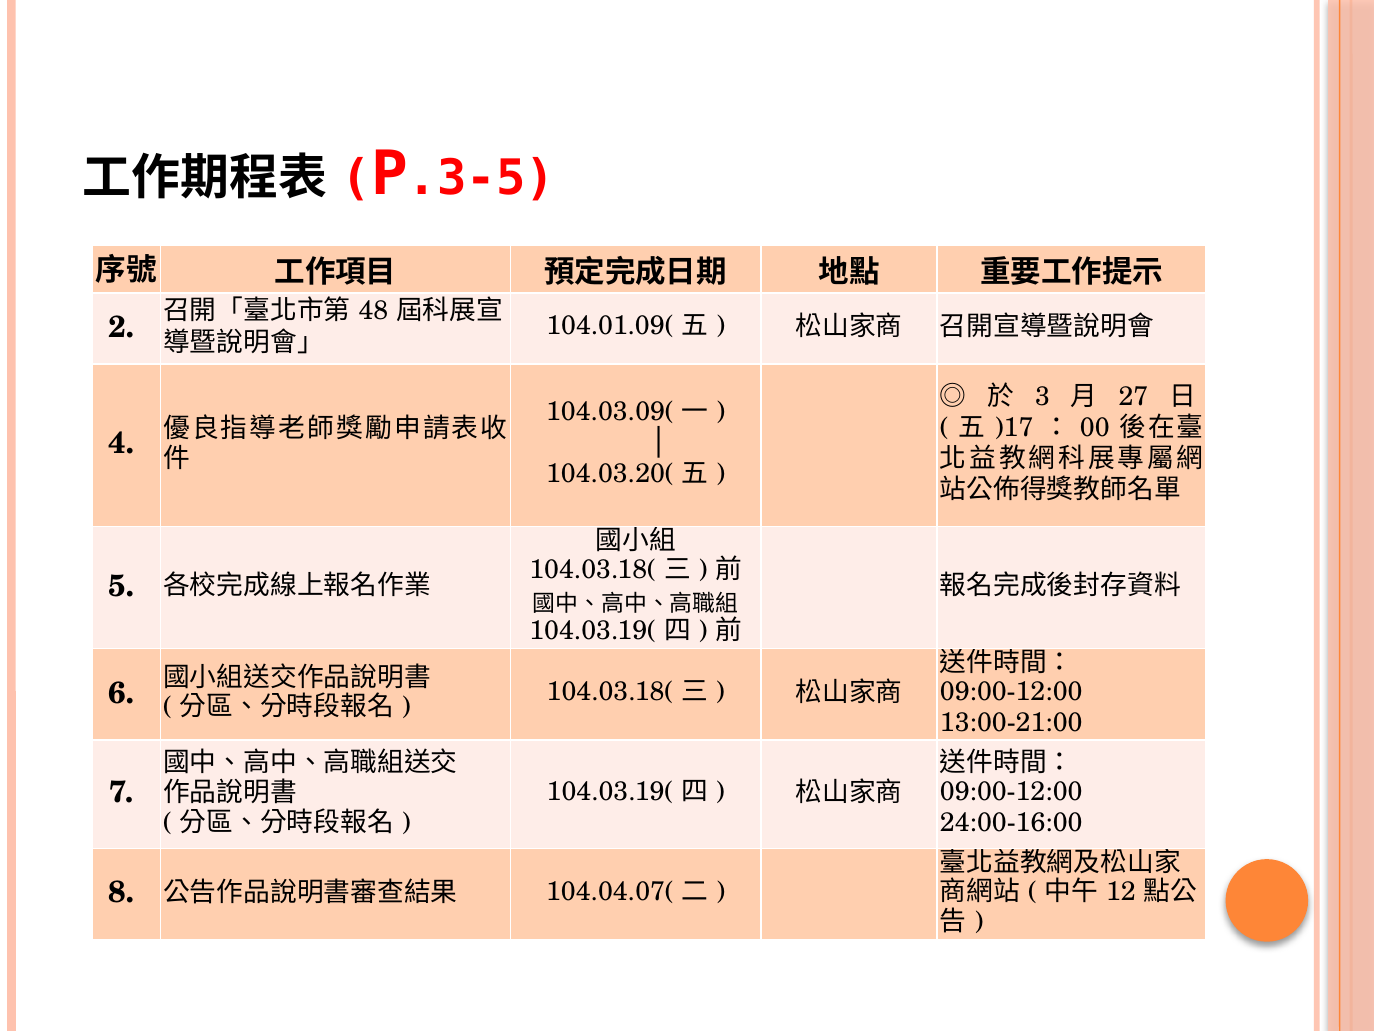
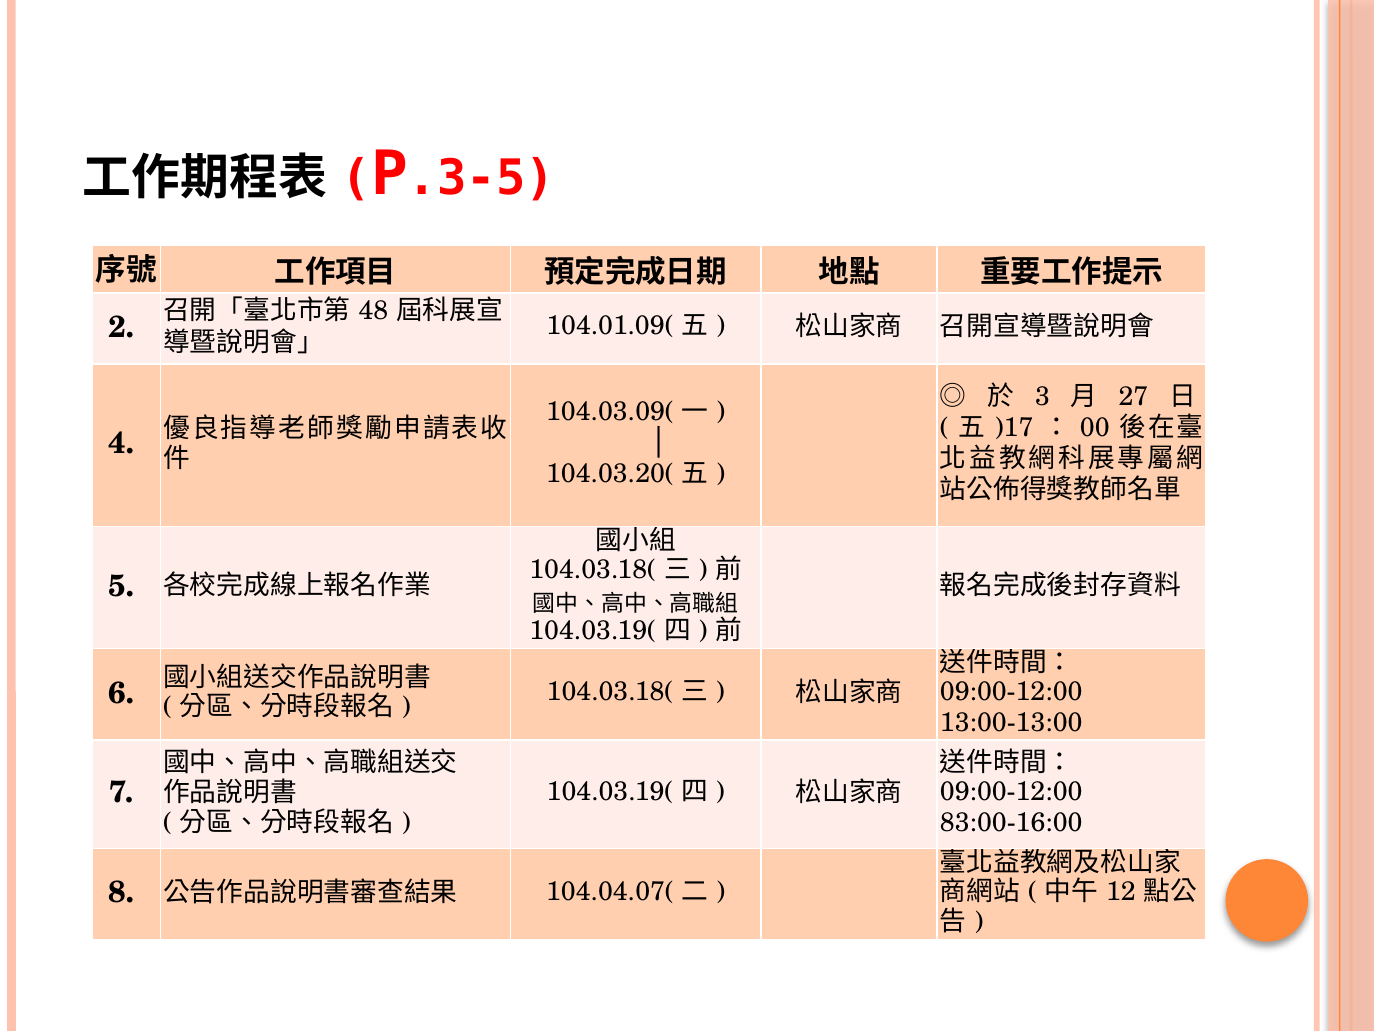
13:00-21:00: 13:00-21:00 -> 13:00-13:00 (1011, 722)
24:00-16:00: 24:00-16:00 -> 83:00-16:00 (1011, 822)
